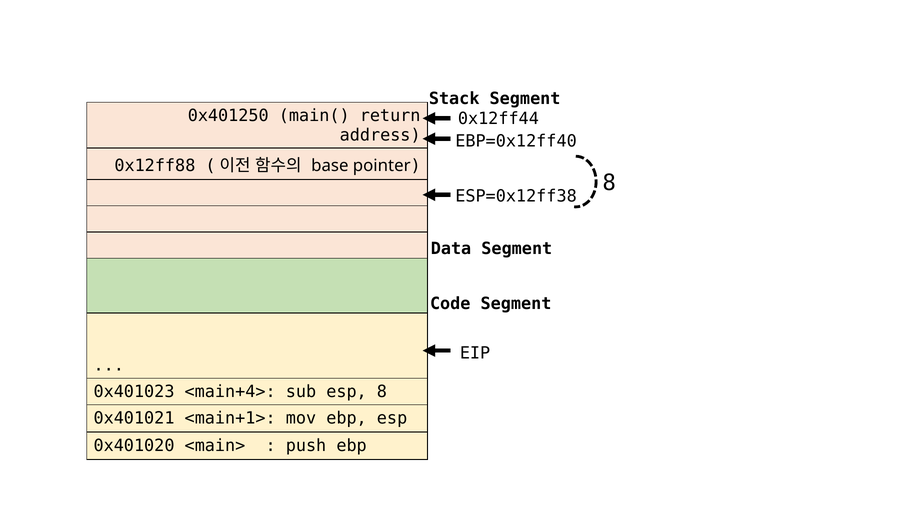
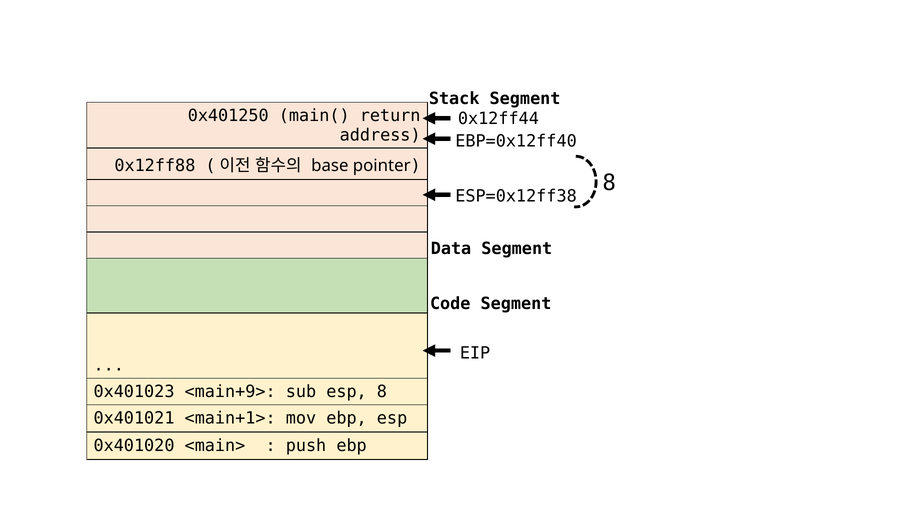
<main+4>: <main+4> -> <main+9> (230, 391)
